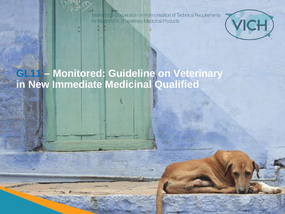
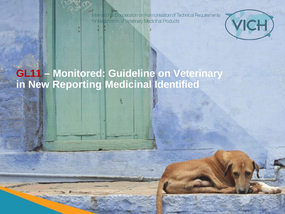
GL11 colour: blue -> red (29, 73)
Immediate: Immediate -> Reporting (77, 84)
Qualified: Qualified -> Identified (177, 84)
